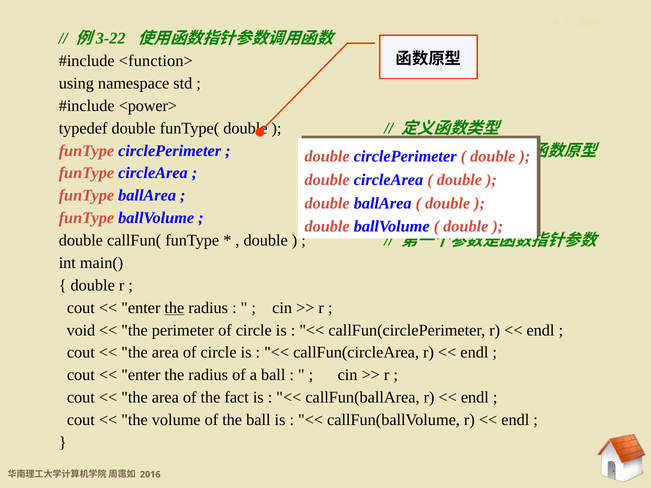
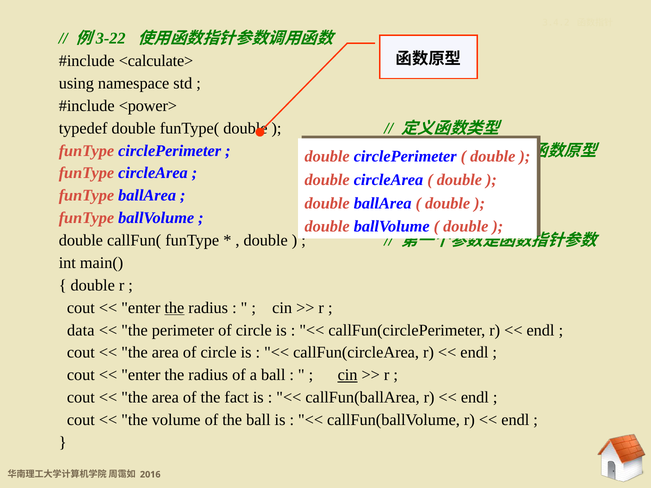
<function>: <function> -> <calculate> (156, 61)
void: void -> data (81, 330)
cin underline: none -> present (348, 375)
